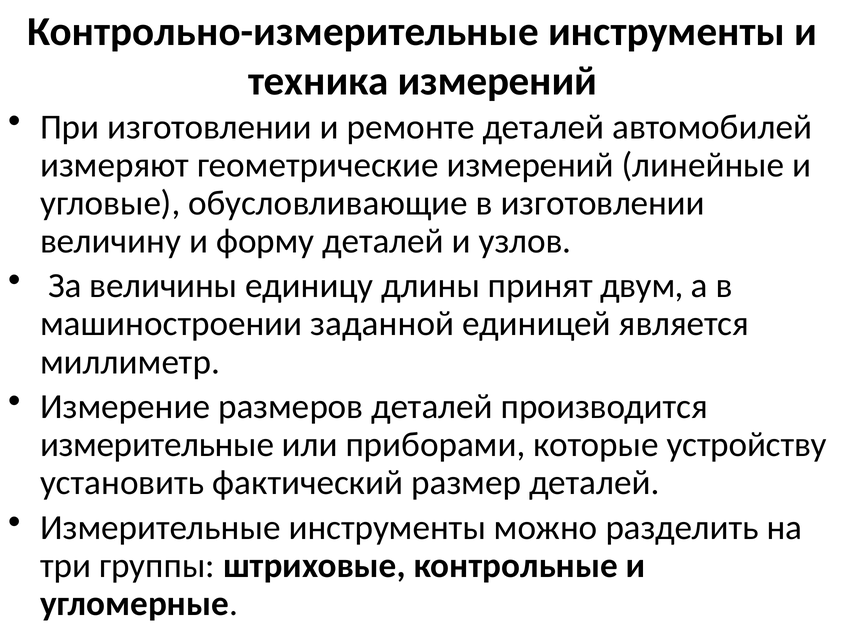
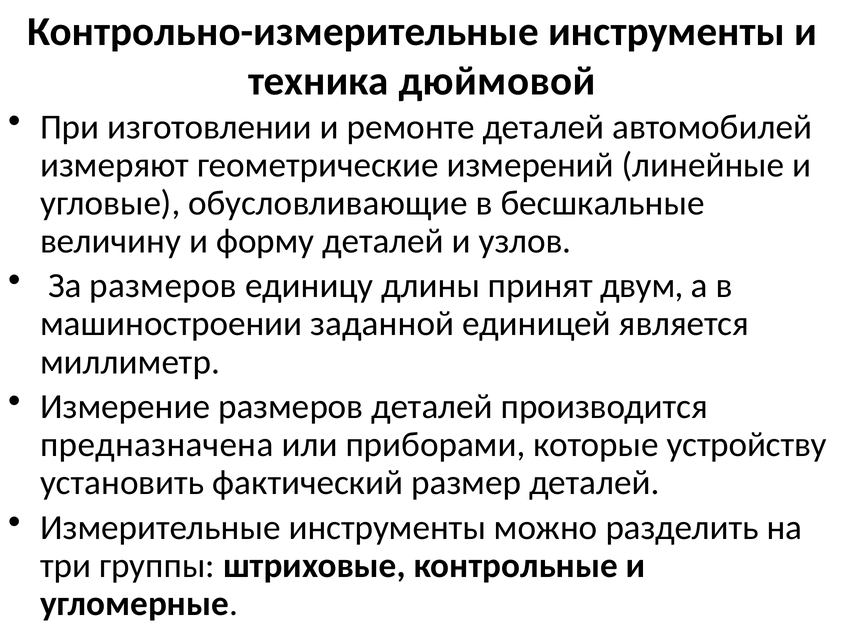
техника измерений: измерений -> дюймовой (497, 81)
в изготовлении: изготовлении -> бесшкальные (603, 203)
За величины: величины -> размеров (163, 286)
измерительные: измерительные -> предназначена (157, 445)
